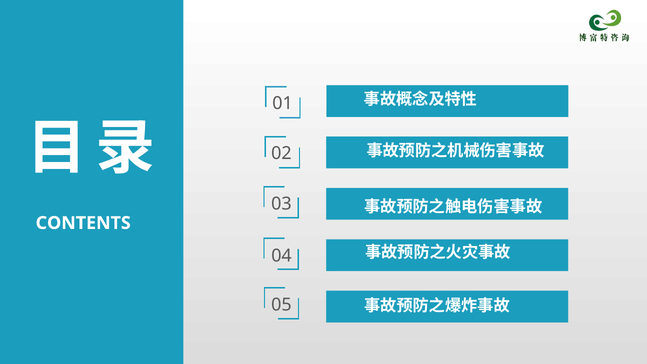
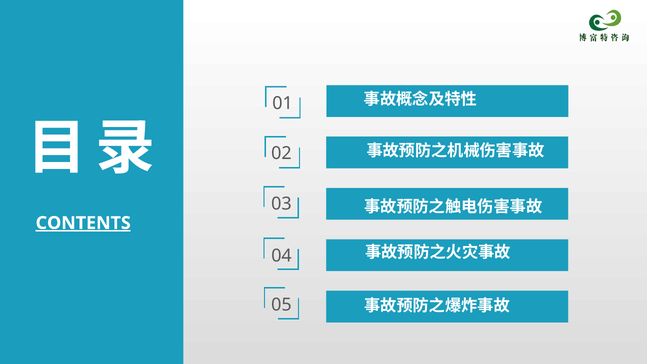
CONTENTS underline: none -> present (83, 223)
